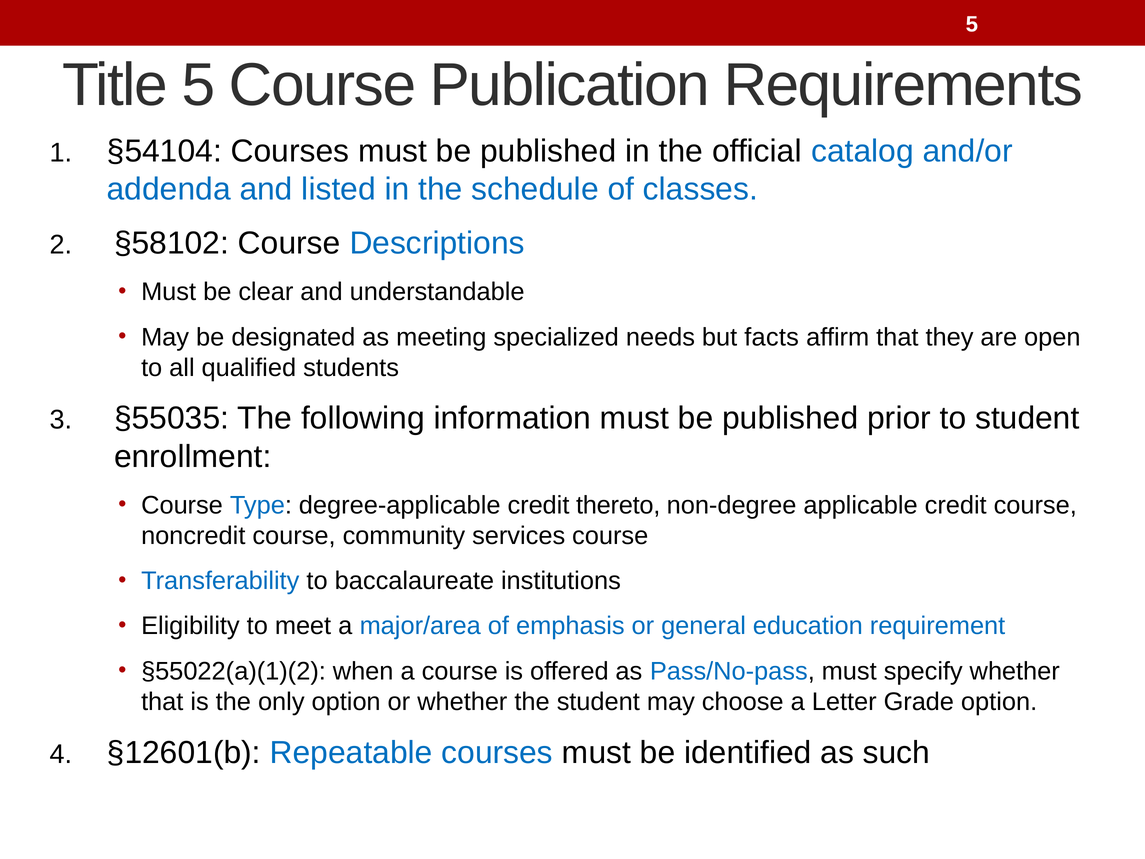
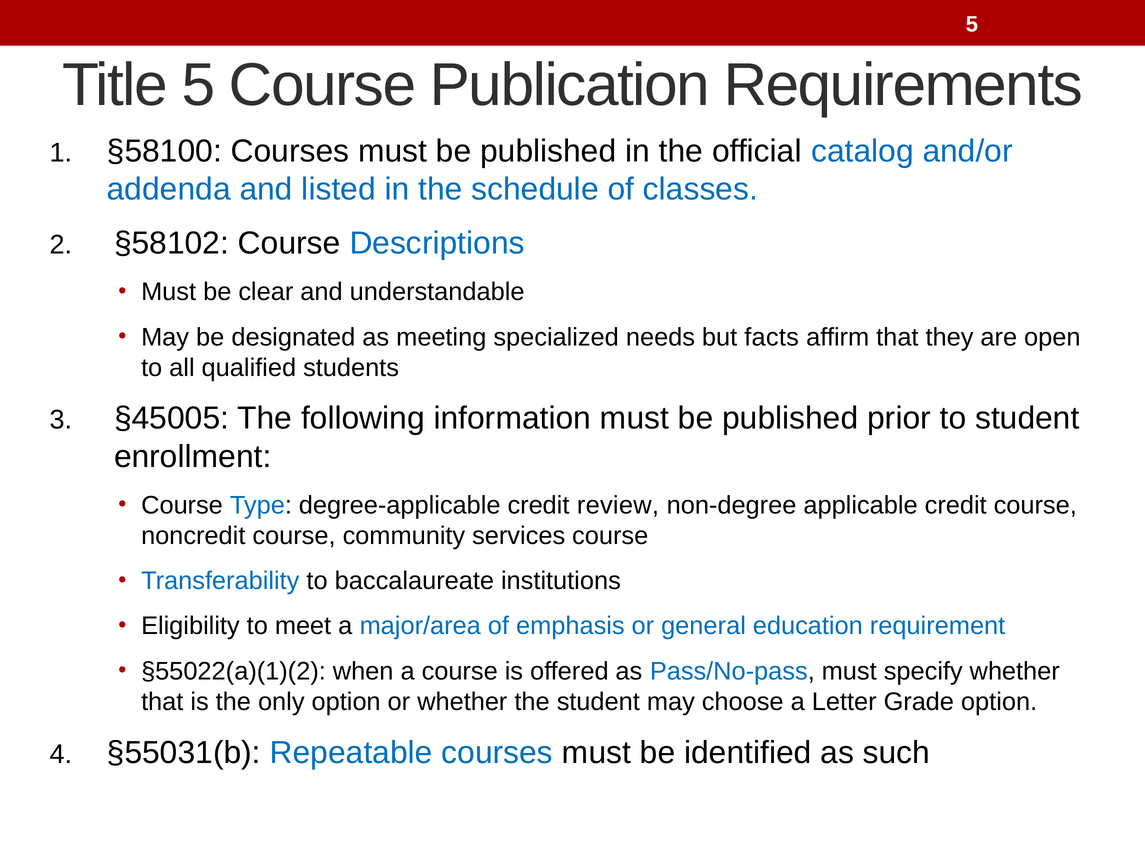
§54104: §54104 -> §58100 (164, 151)
§55035: §55035 -> §45005 (172, 418)
thereto: thereto -> review (618, 505)
§12601(b: §12601(b -> §55031(b (184, 752)
